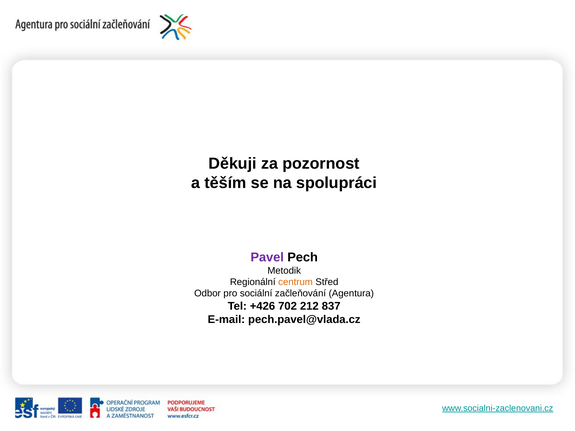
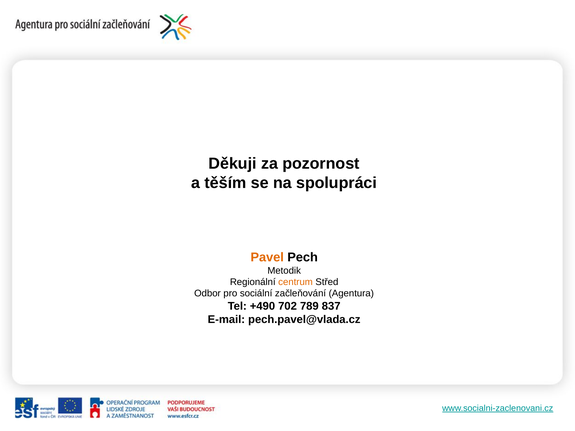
Pavel colour: purple -> orange (267, 257)
+426: +426 -> +490 (262, 306)
212: 212 -> 789 (309, 306)
